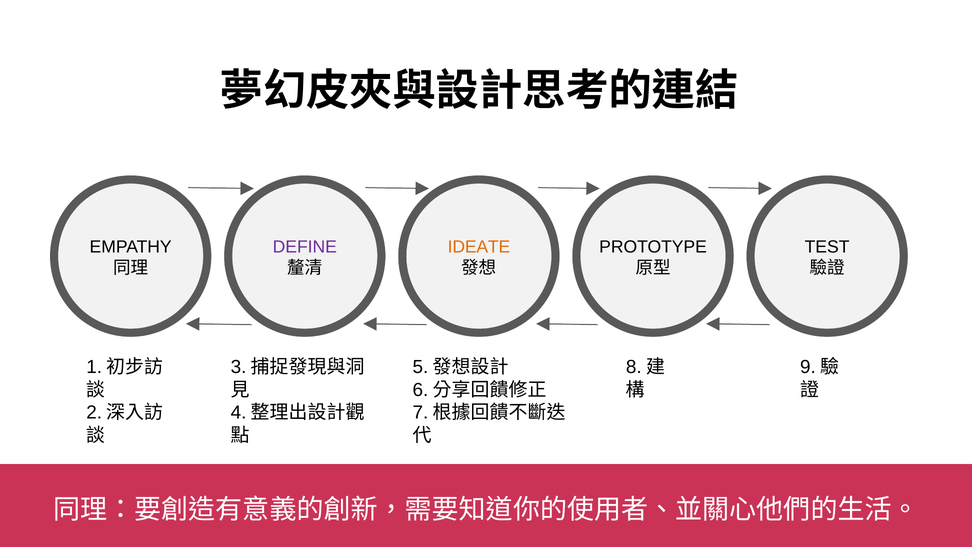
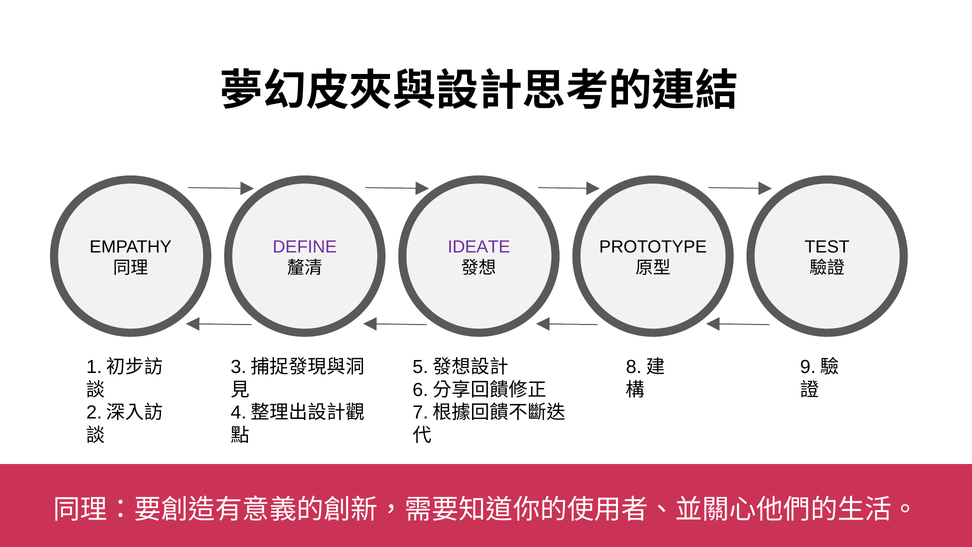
IDEATE colour: orange -> purple (479, 247)
